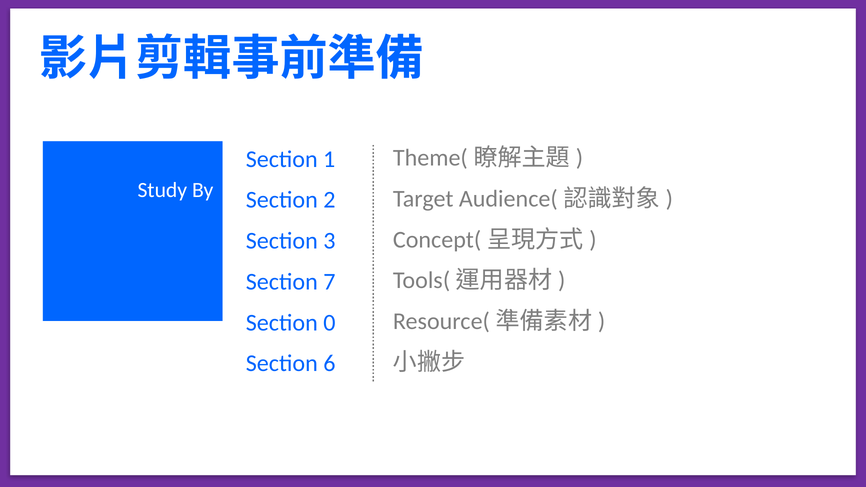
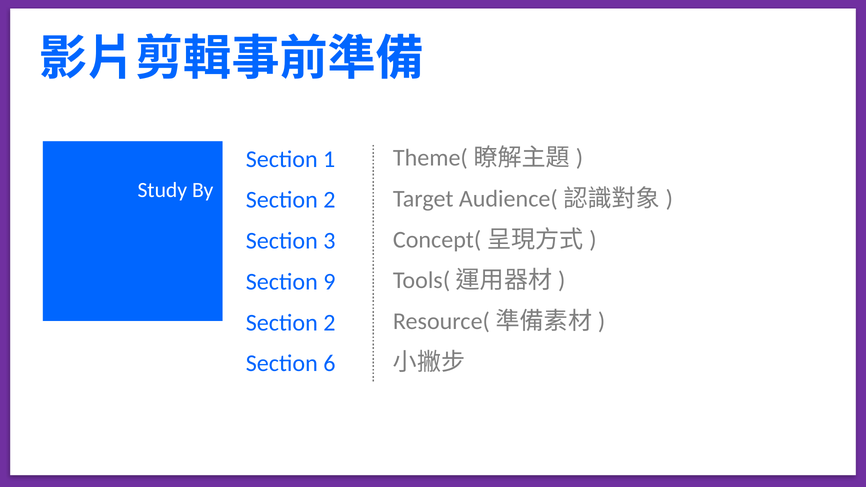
7: 7 -> 9 (329, 282)
0: 0 -> 2 (329, 323)
